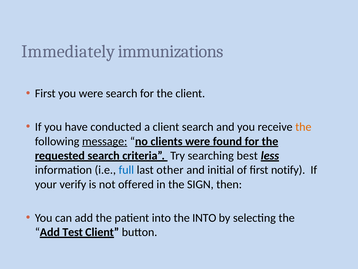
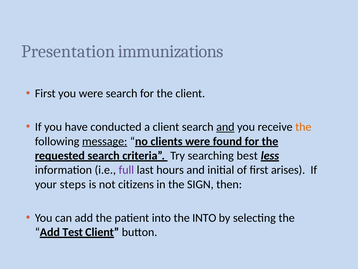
Immediately: Immediately -> Presentation (68, 51)
and underline: none -> present (225, 127)
full colour: blue -> purple (126, 170)
other: other -> hours (170, 170)
notify: notify -> arises (288, 170)
verify: verify -> steps (73, 184)
offered: offered -> citizens (136, 184)
